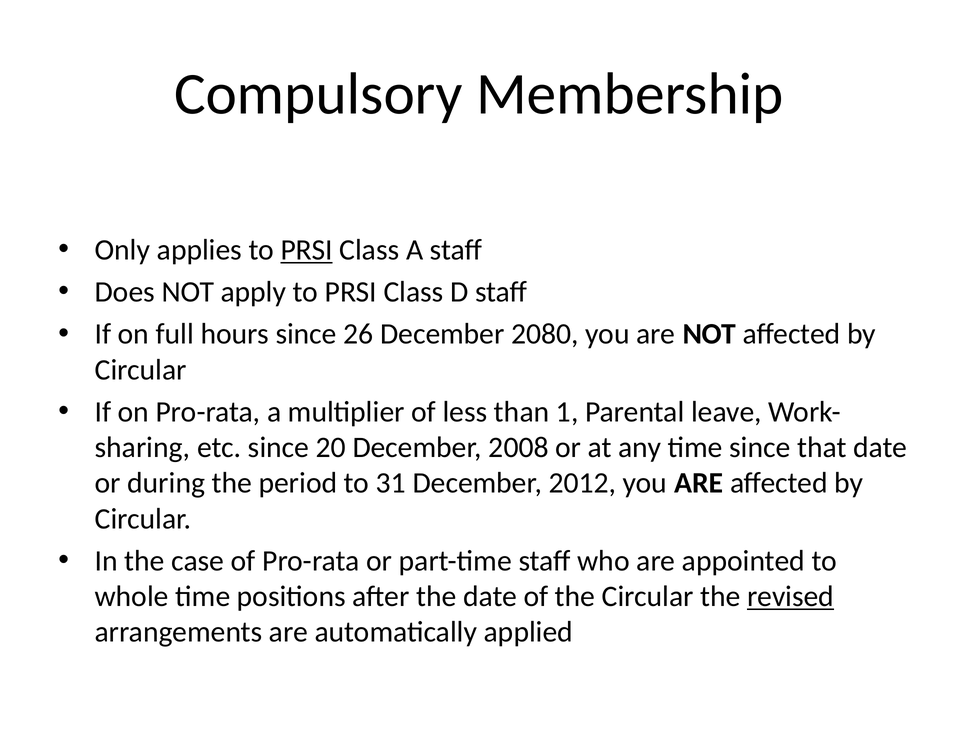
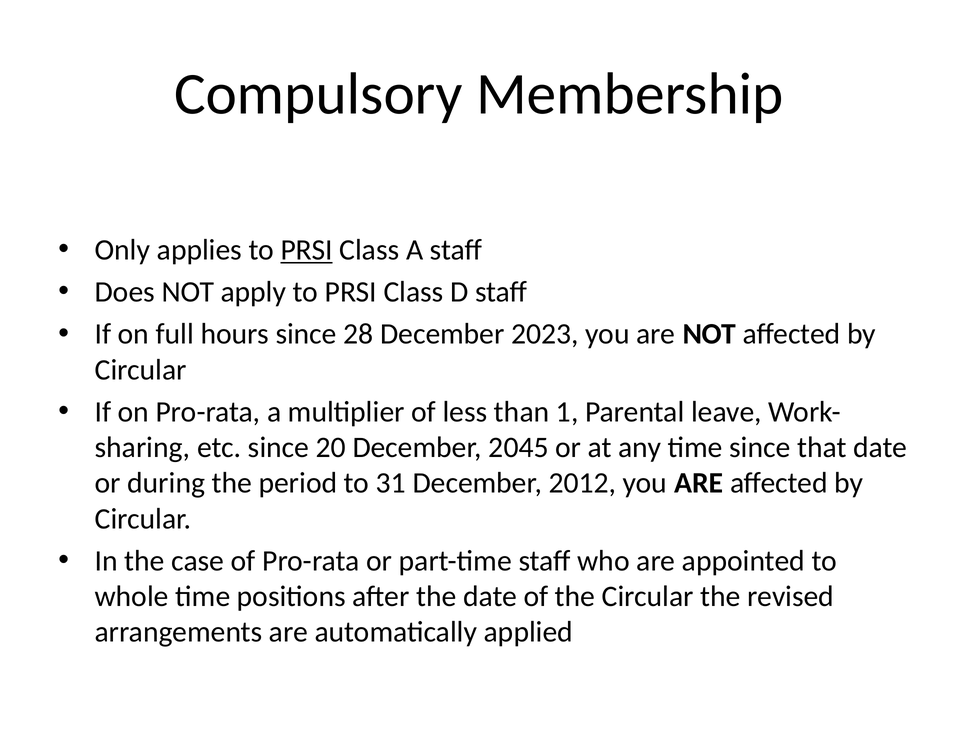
26: 26 -> 28 (358, 334)
2080: 2080 -> 2023 (545, 334)
2008: 2008 -> 2045 (519, 447)
revised underline: present -> none (791, 596)
